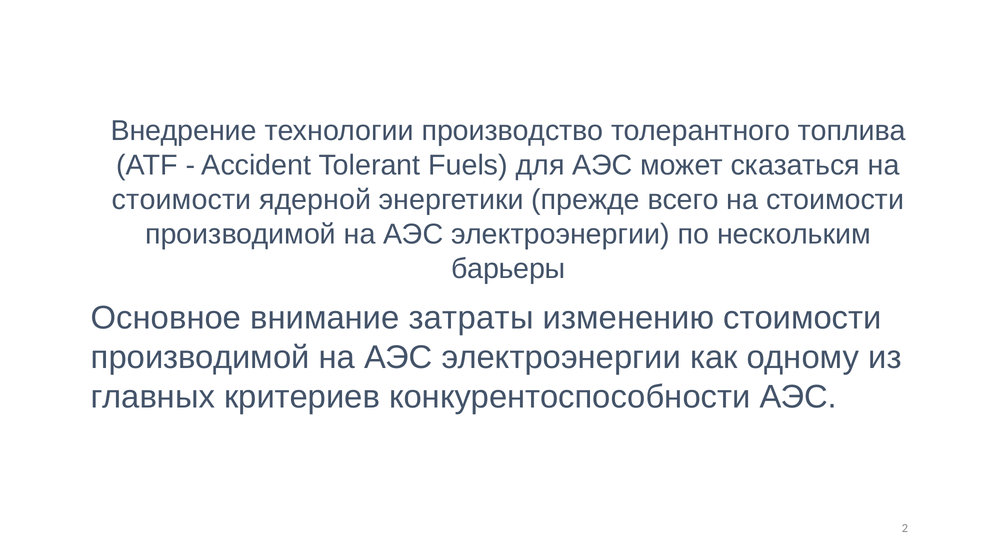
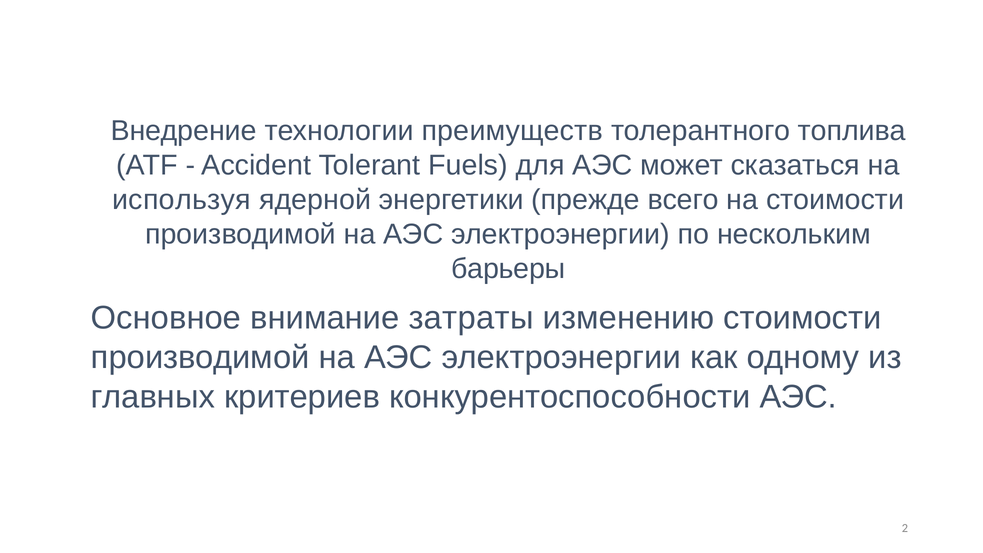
производство: производство -> преимуществ (512, 131)
стоимости: стоимости -> используя (181, 200)
